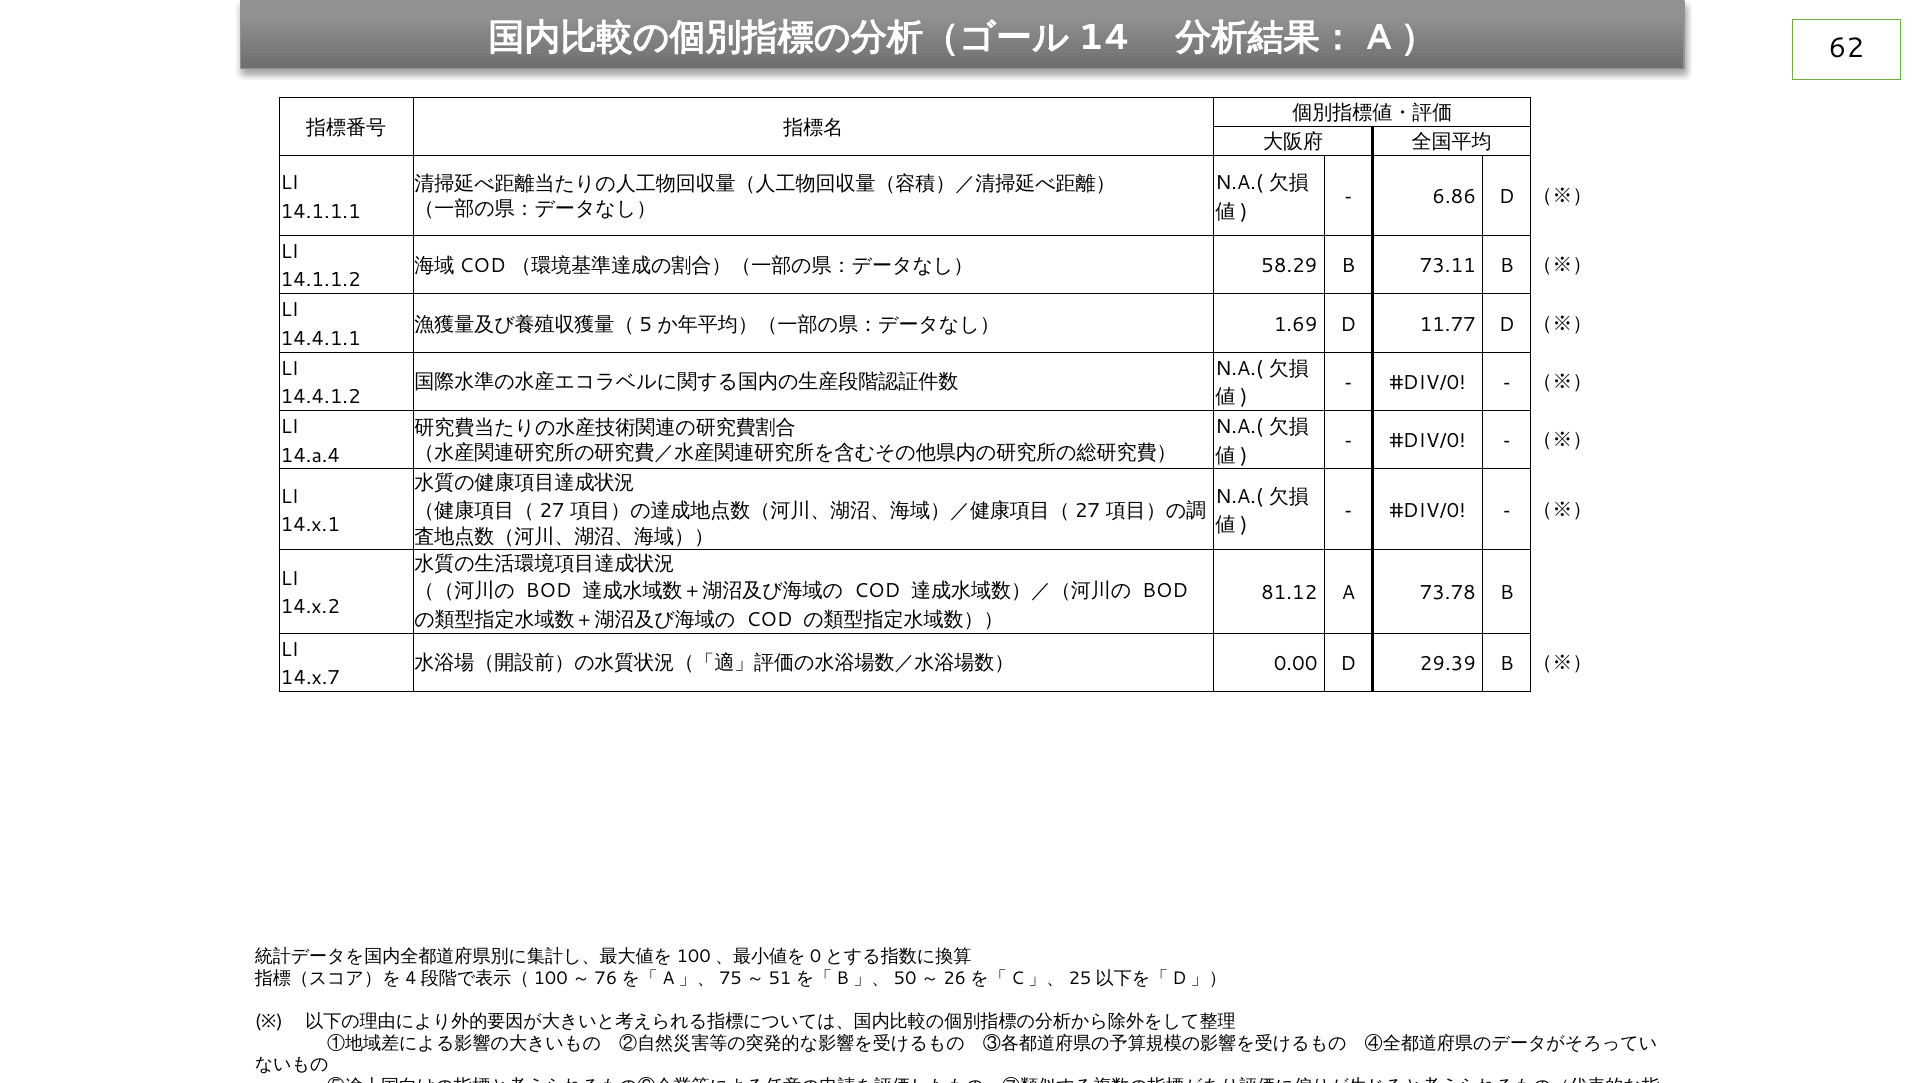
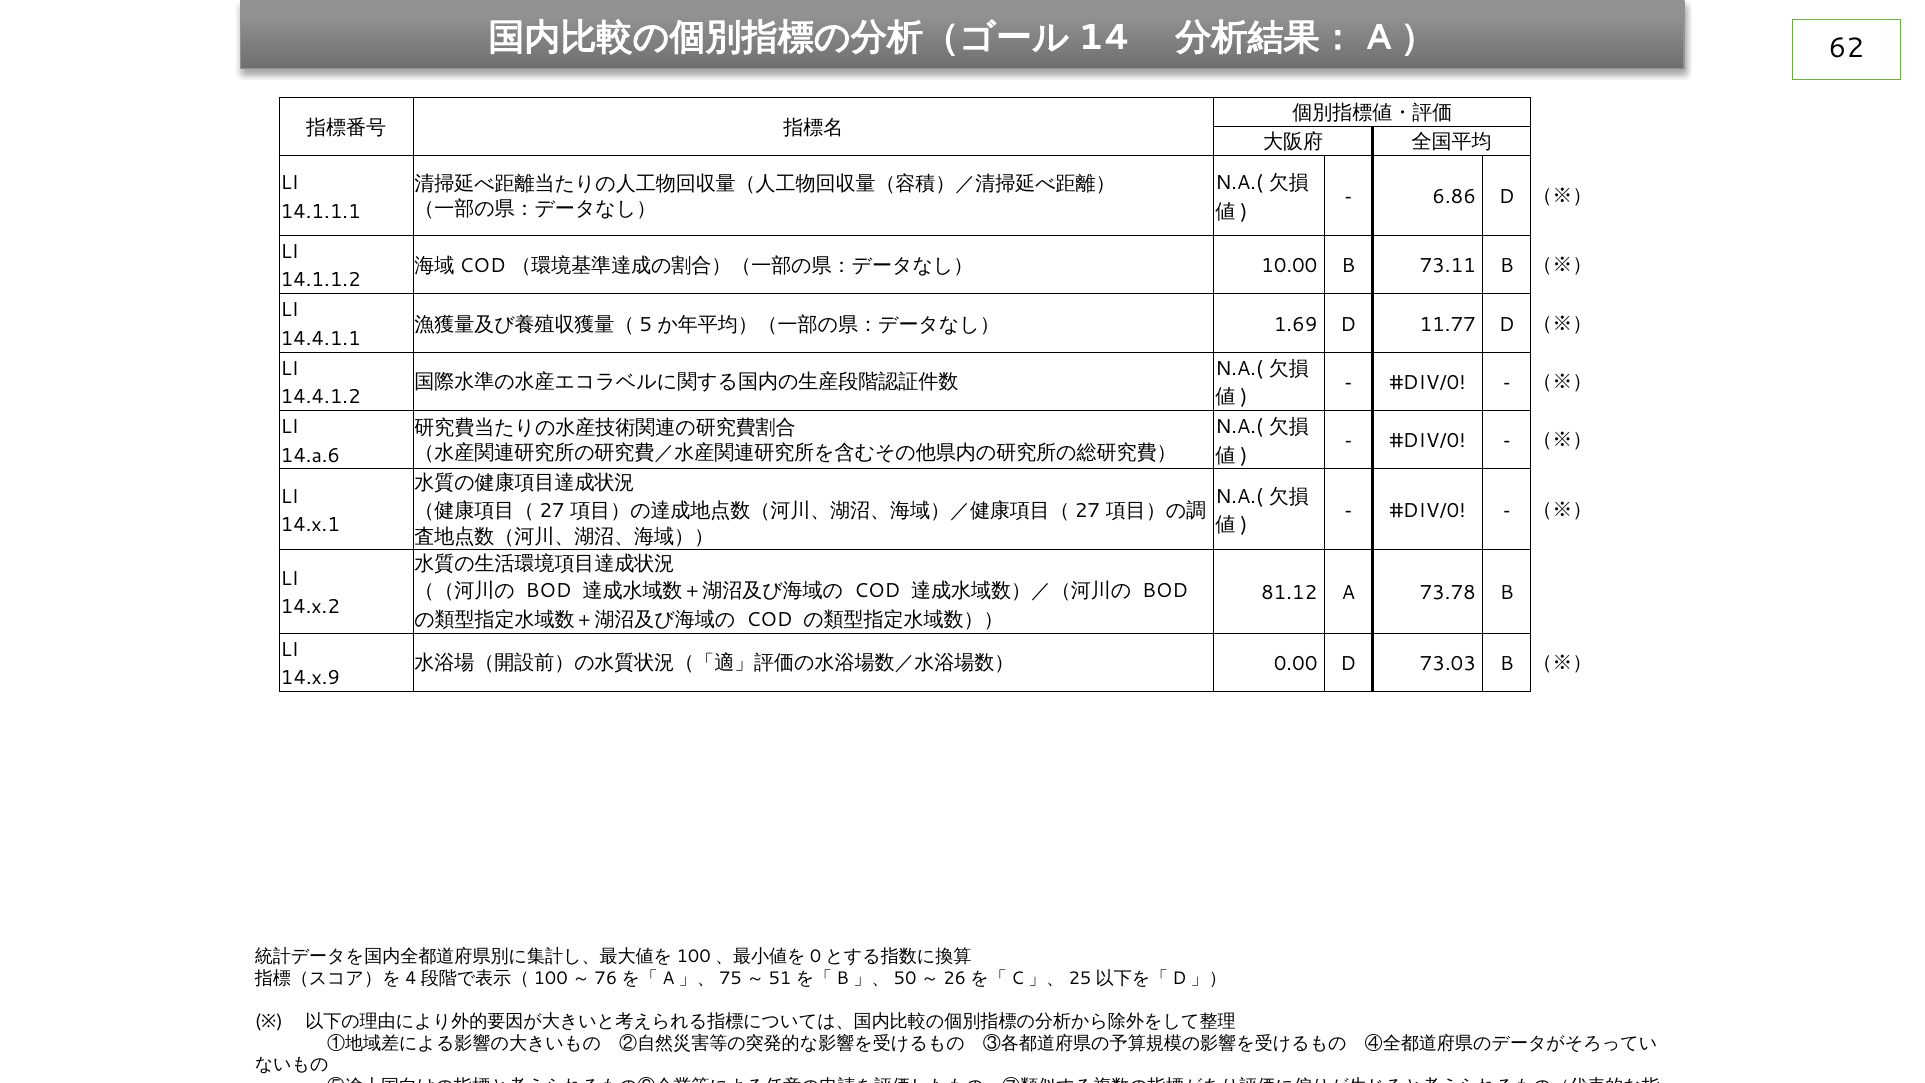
58.29: 58.29 -> 10.00 (1289, 266)
14.a.4: 14.a.4 -> 14.a.6 (310, 455)
29.39: 29.39 -> 73.03 (1448, 664)
14.x.7: 14.x.7 -> 14.x.9 (310, 678)
